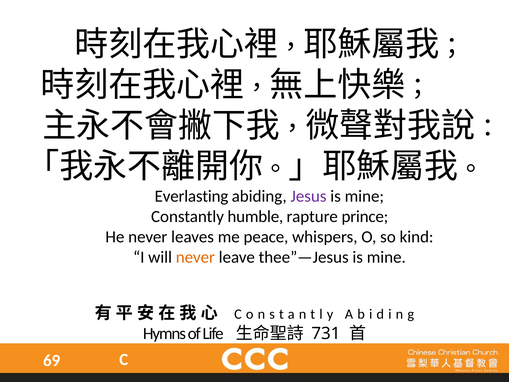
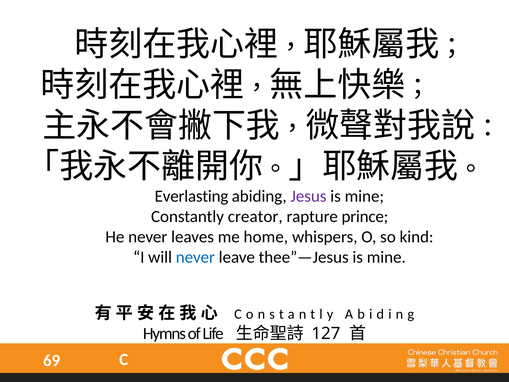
humble: humble -> creator (255, 216)
peace: peace -> home (266, 237)
never colour: orange -> blue (195, 257)
731: 731 -> 127 (326, 333)
